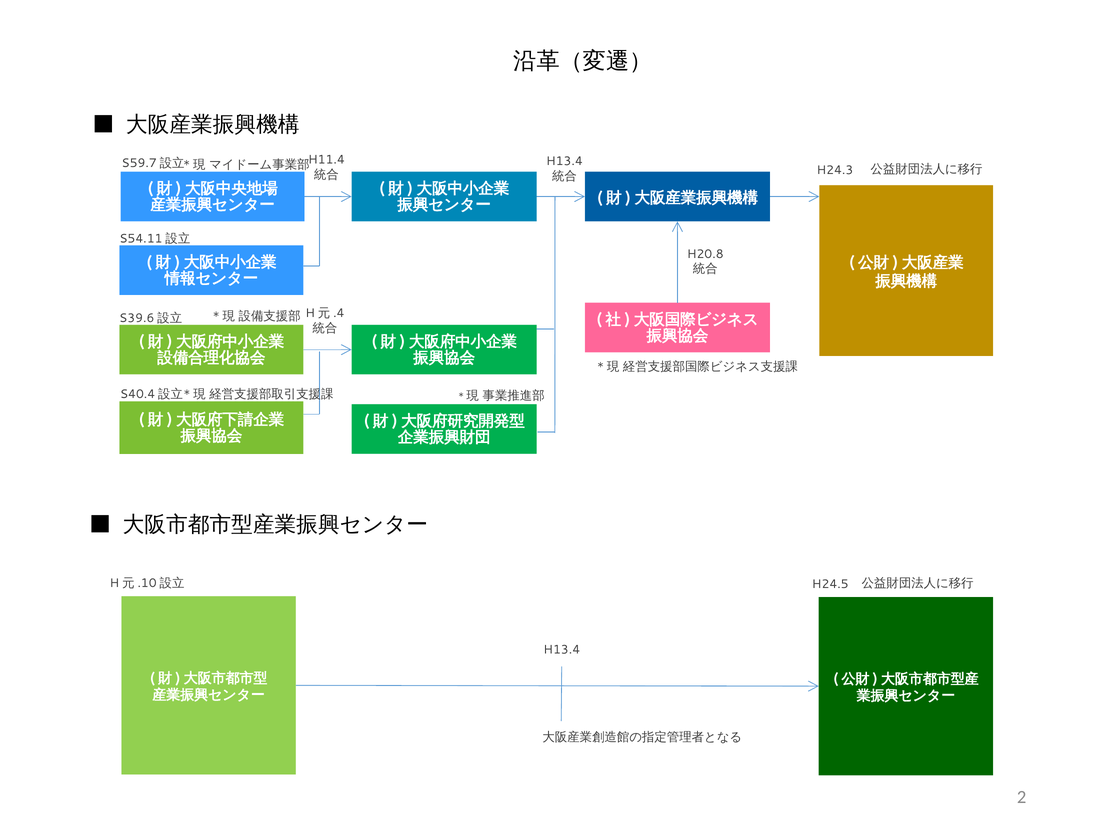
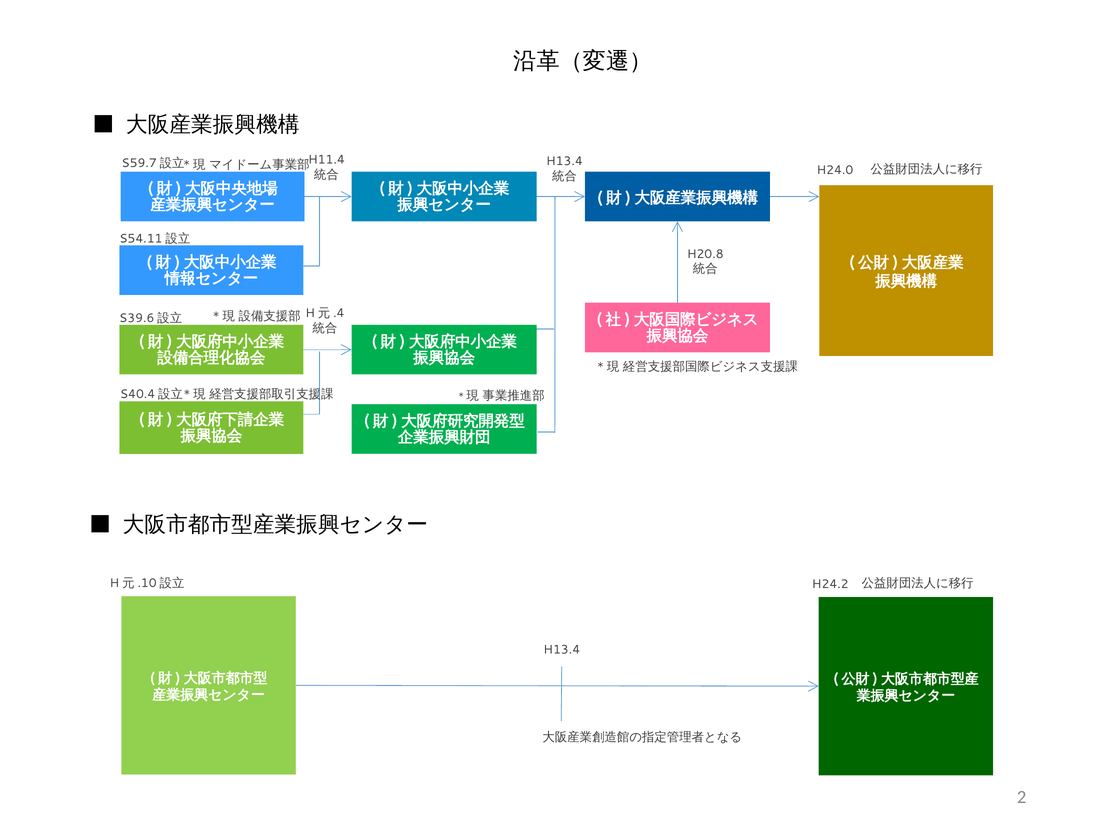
H24.3: H24.3 -> H24.0 (835, 170)
H24.5: H24.5 -> H24.2 (830, 585)
